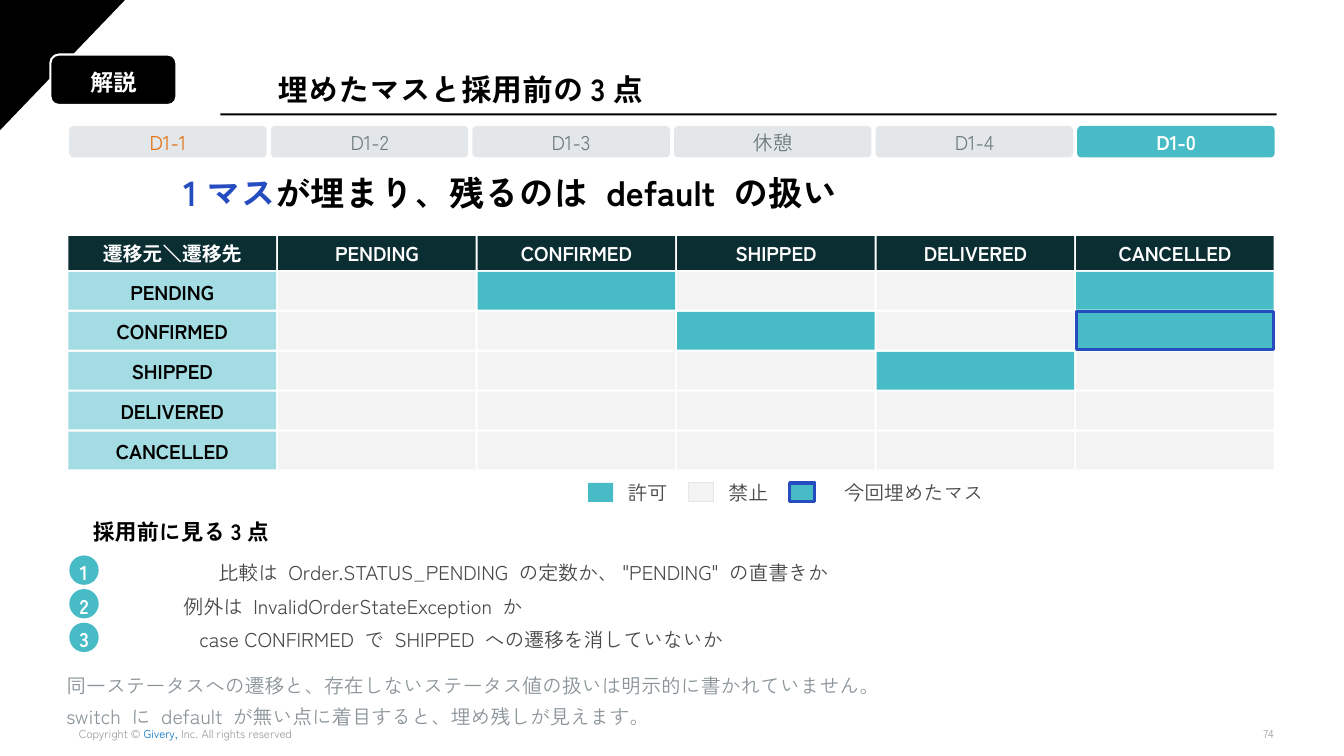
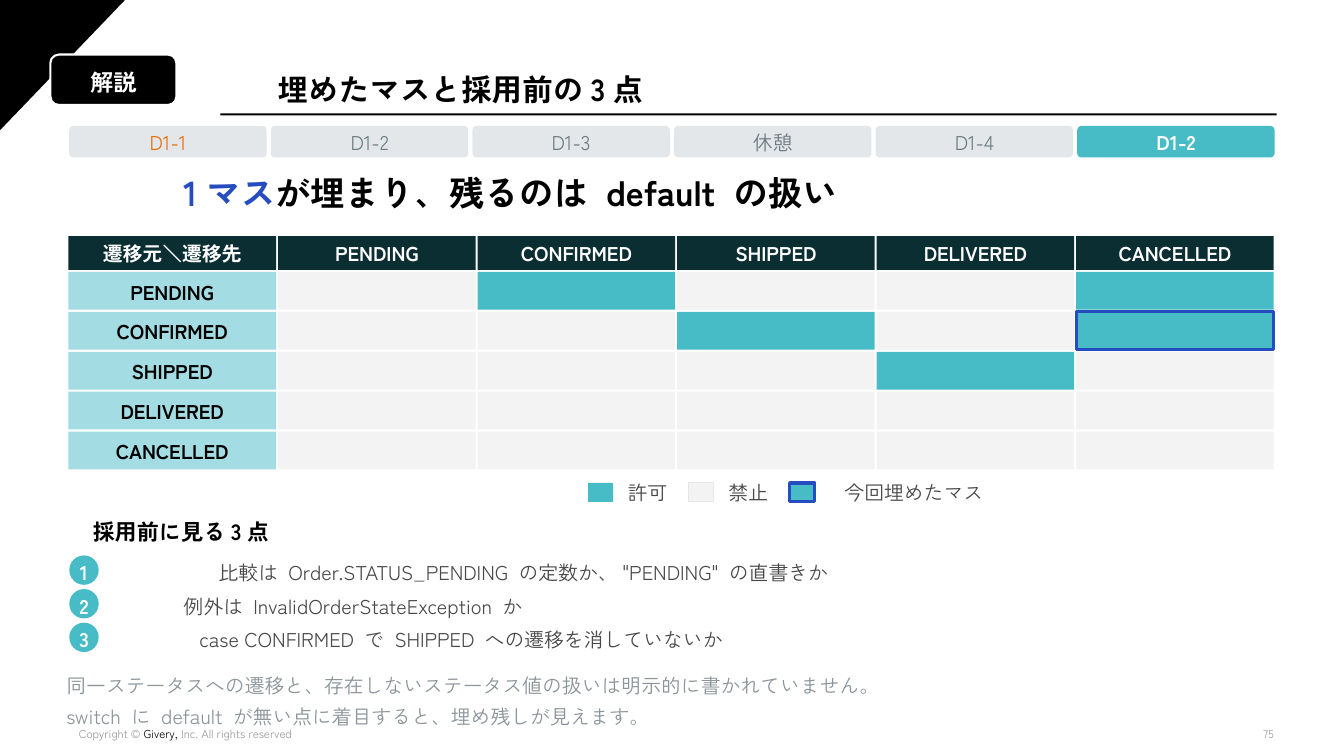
D1-4 D1-0: D1-0 -> D1-2 (1176, 144)
Givery colour: blue -> black (161, 735)
74: 74 -> 75 (1269, 735)
